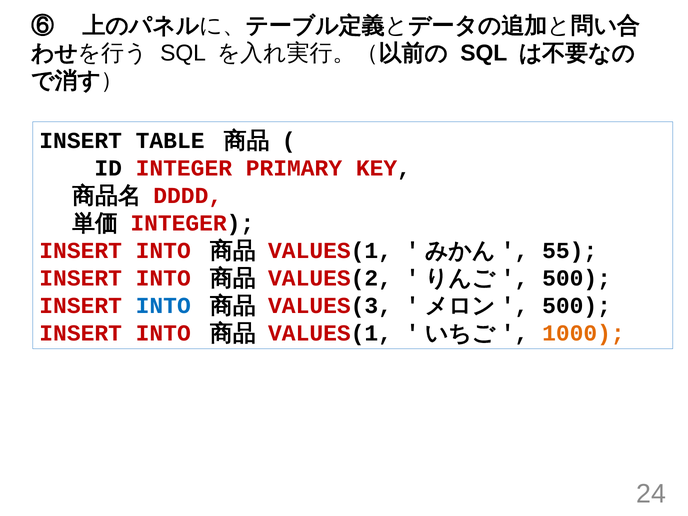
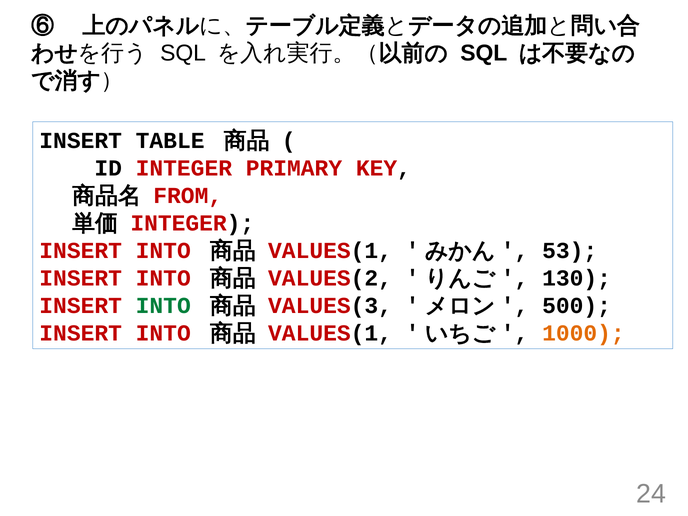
DDDD: DDDD -> FROM (188, 196)
55: 55 -> 53 (570, 251)
500: 500 -> 130 (577, 278)
INTO colour: blue -> green (163, 306)
